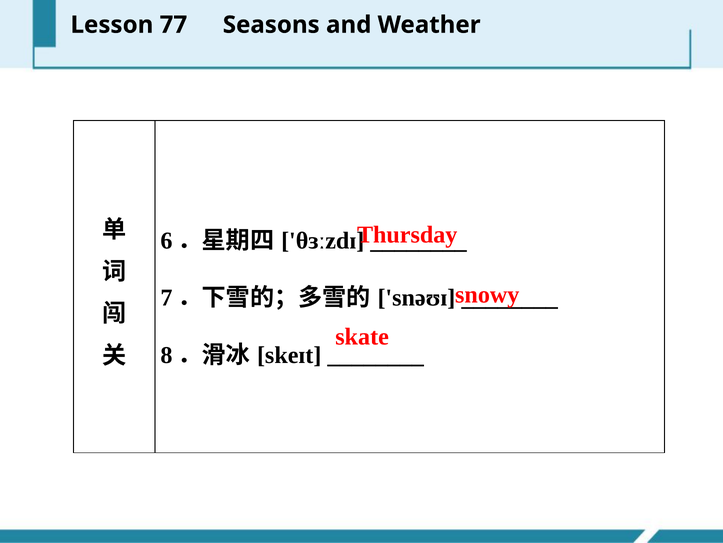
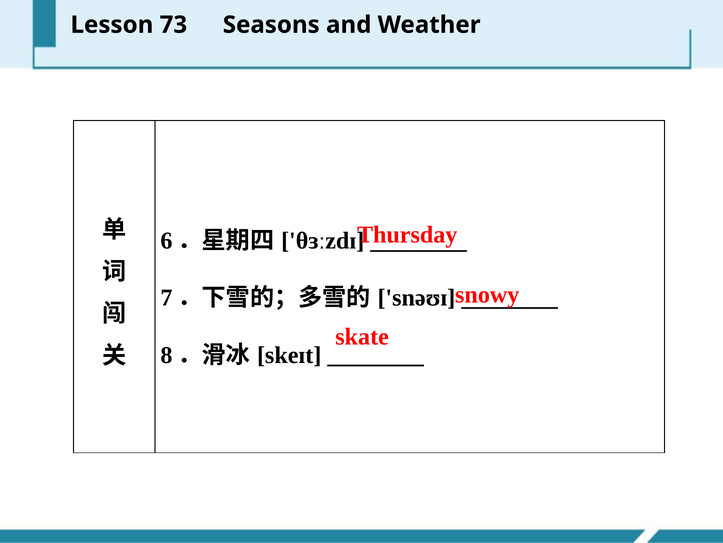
77: 77 -> 73 (173, 25)
